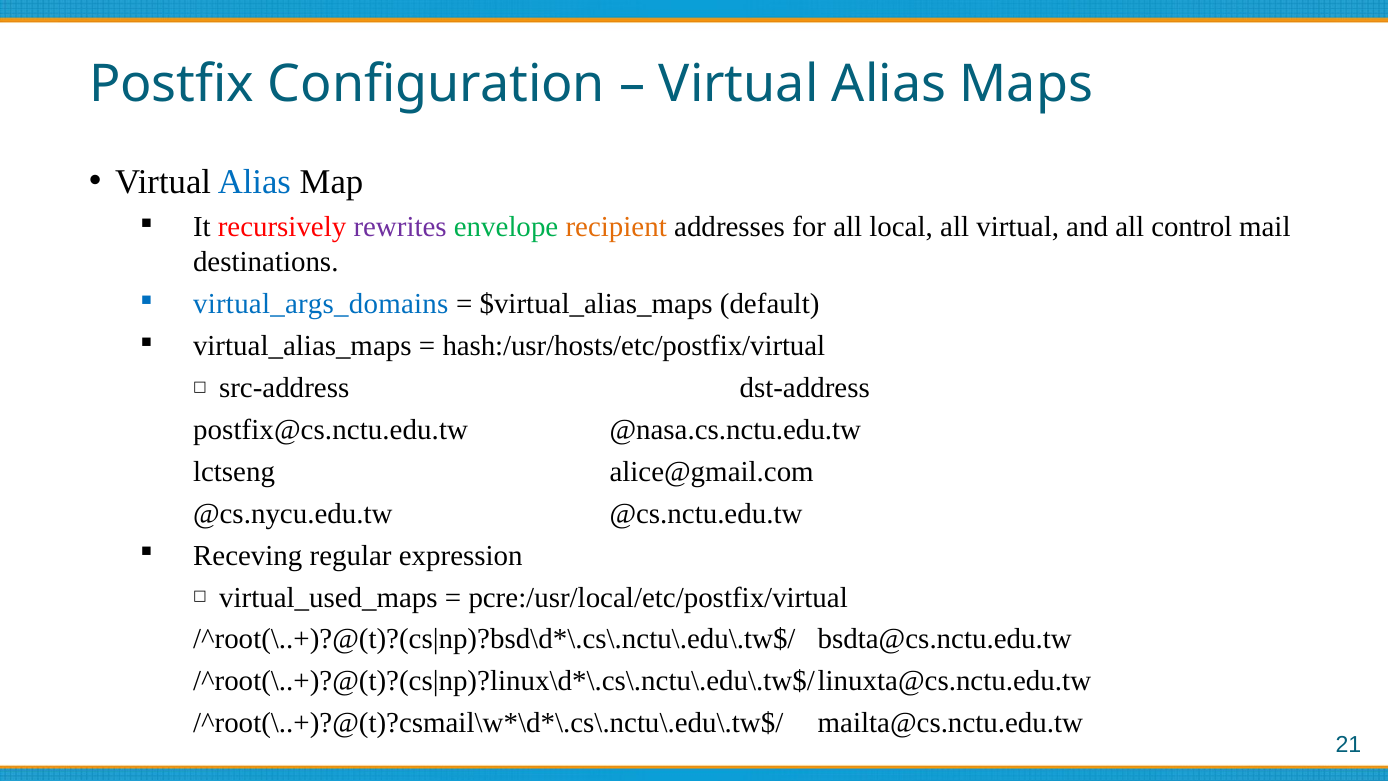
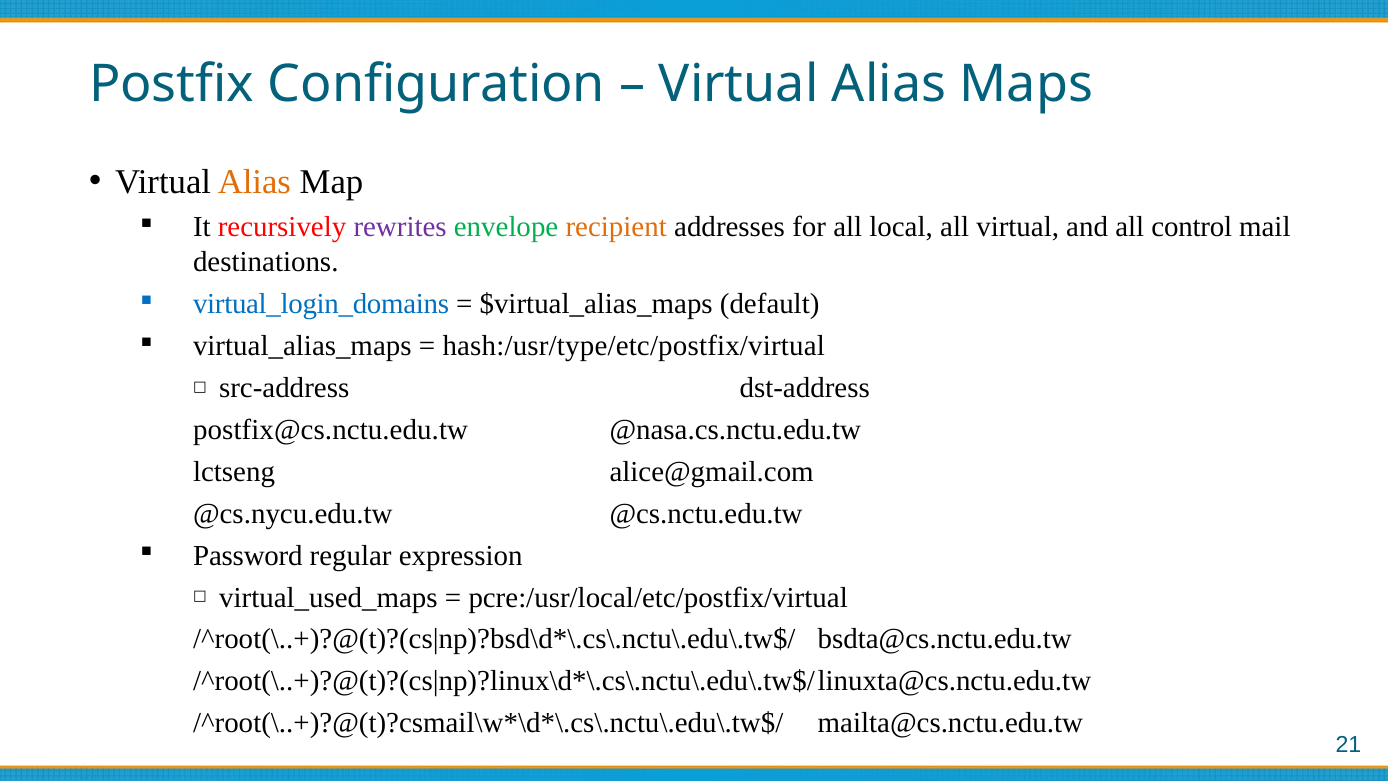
Alias colour: blue -> orange (254, 182)
virtual_args_domains: virtual_args_domains -> virtual_login_domains (321, 304)
hash:/usr/hosts/etc/postfix/virtual: hash:/usr/hosts/etc/postfix/virtual -> hash:/usr/type/etc/postfix/virtual (634, 346)
Receving: Receving -> Password (248, 555)
